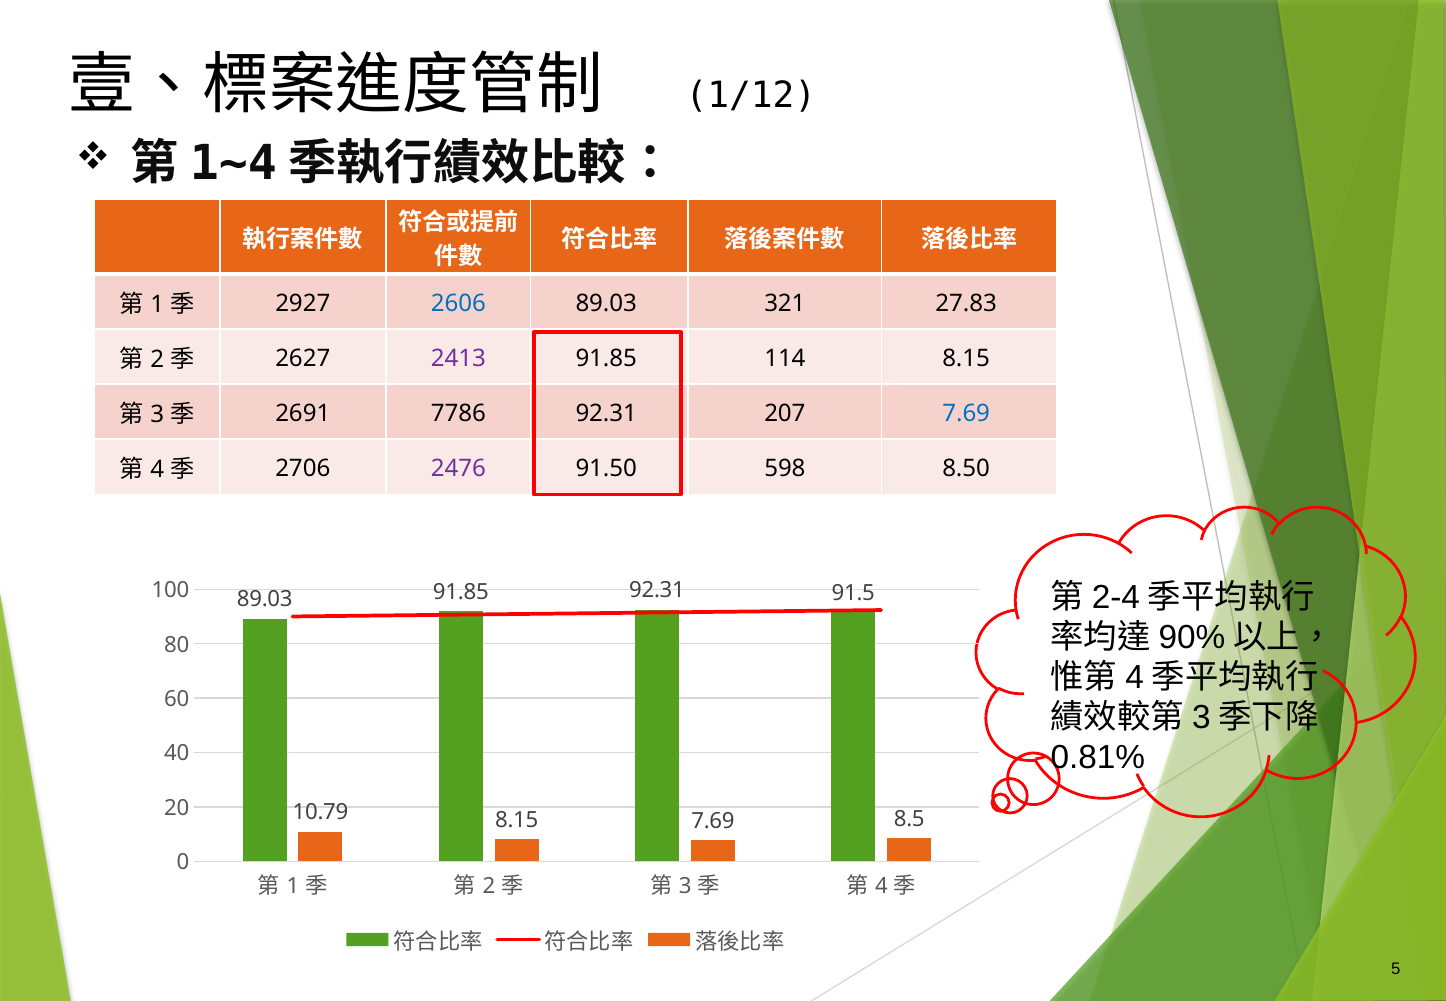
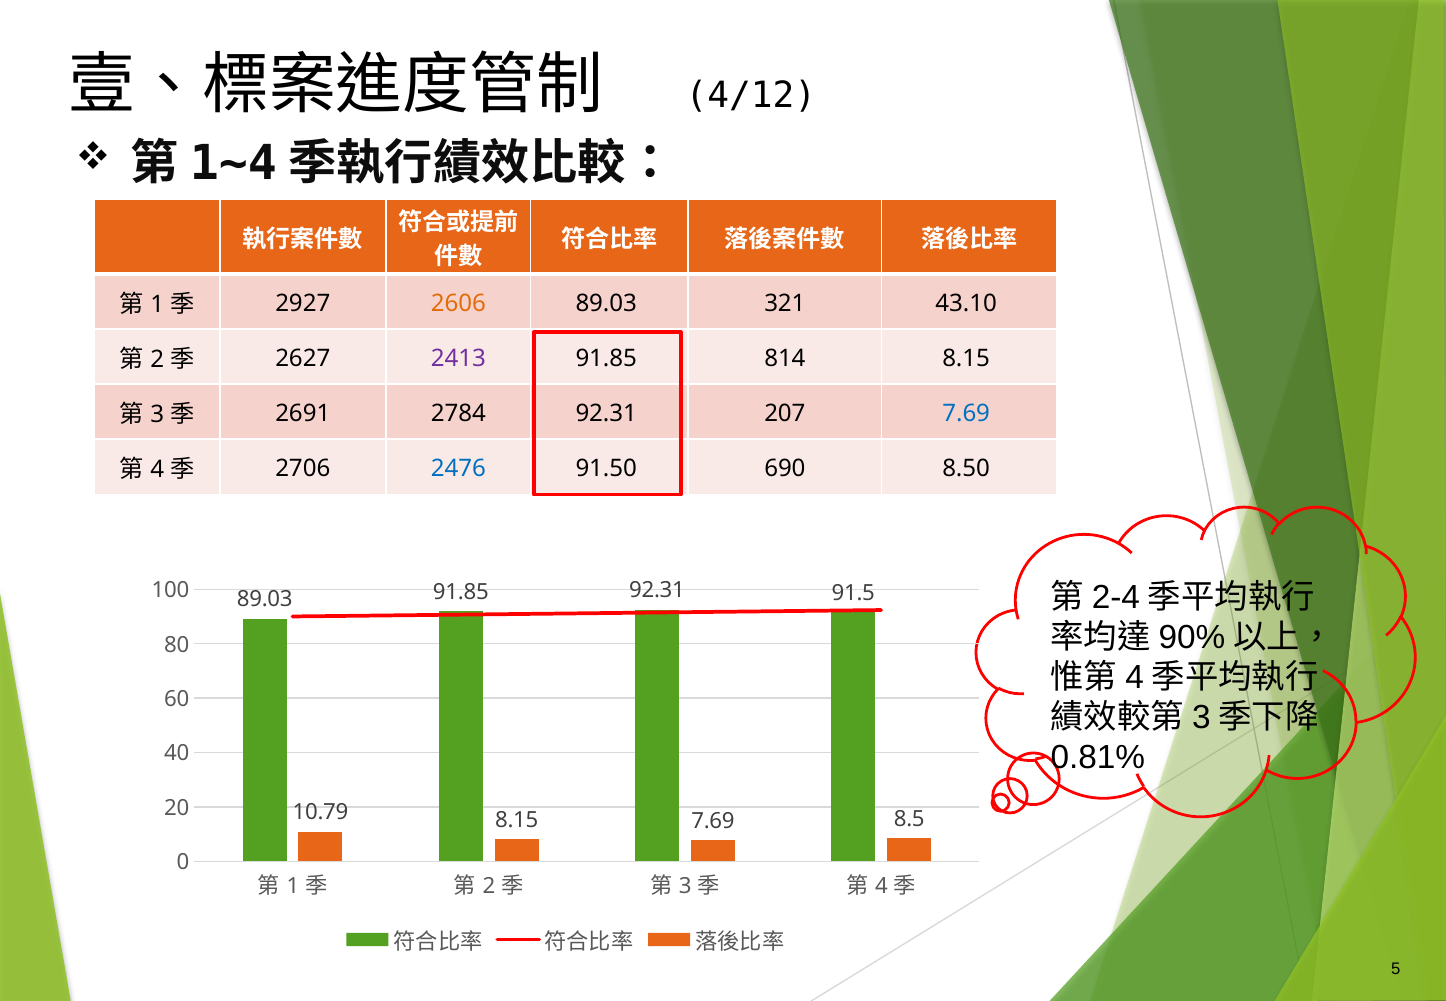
1/12: 1/12 -> 4/12 (751, 95)
2606 colour: blue -> orange (458, 303)
27.83: 27.83 -> 43.10 (966, 303)
114: 114 -> 814 (785, 359)
7786: 7786 -> 2784 (458, 414)
2476 colour: purple -> blue (458, 469)
598: 598 -> 690 (785, 469)
